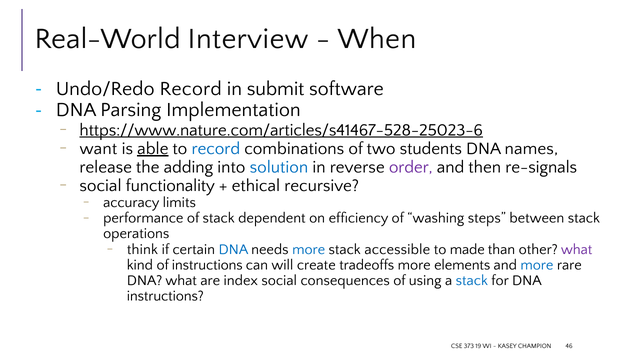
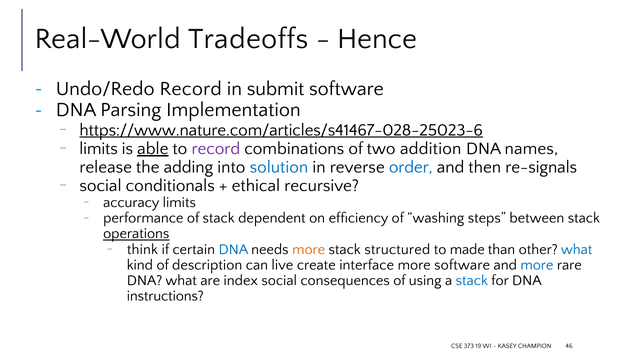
Interview: Interview -> Tradeoffs (248, 39)
When: When -> Hence (377, 39)
https://www.nature.com/articles/s41467-528-25023-6: https://www.nature.com/articles/s41467-528-25023-6 -> https://www.nature.com/articles/s41467-028-25023-6 (281, 130)
want: want -> limits (99, 148)
record colour: blue -> purple (216, 148)
students: students -> addition (431, 148)
order colour: purple -> blue (411, 167)
functionality: functionality -> conditionals (170, 185)
operations underline: none -> present (136, 234)
more colour: blue -> orange (309, 249)
accessible: accessible -> structured (397, 249)
what colour: purple -> blue (577, 249)
of instructions: instructions -> description (207, 265)
will: will -> live (282, 265)
tradeoffs: tradeoffs -> interface (367, 265)
more elements: elements -> software (462, 265)
